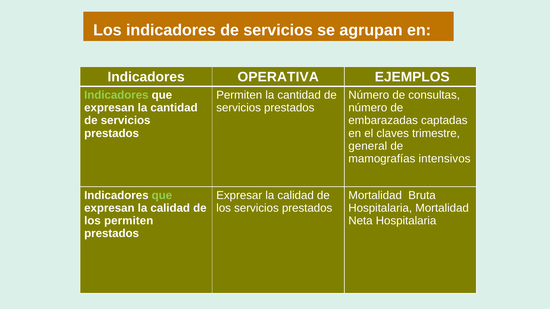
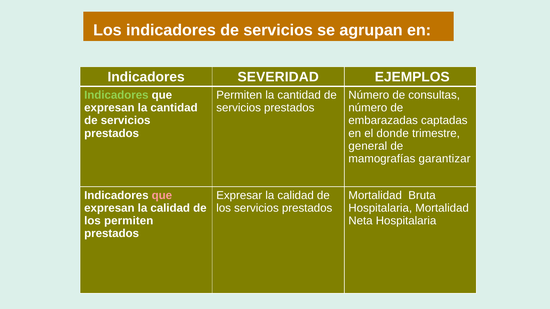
OPERATIVA: OPERATIVA -> SEVERIDAD (278, 77)
claves: claves -> donde (393, 133)
intensivos: intensivos -> garantizar (445, 159)
que colour: light green -> pink (162, 195)
